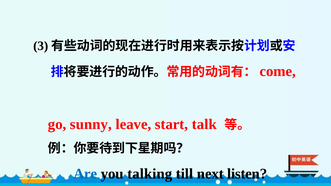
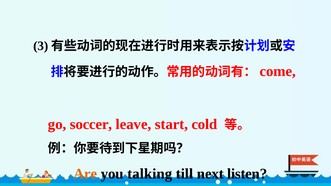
sunny: sunny -> soccer (91, 124)
talk: talk -> cold (204, 124)
Are colour: blue -> orange (85, 174)
